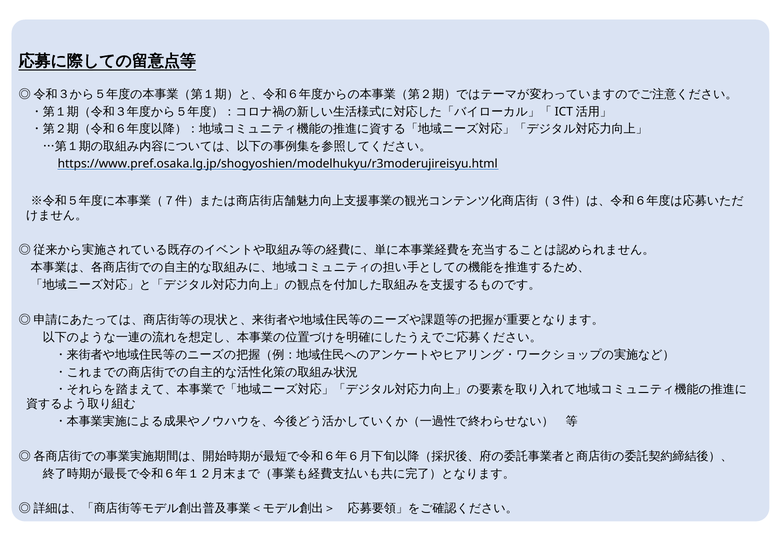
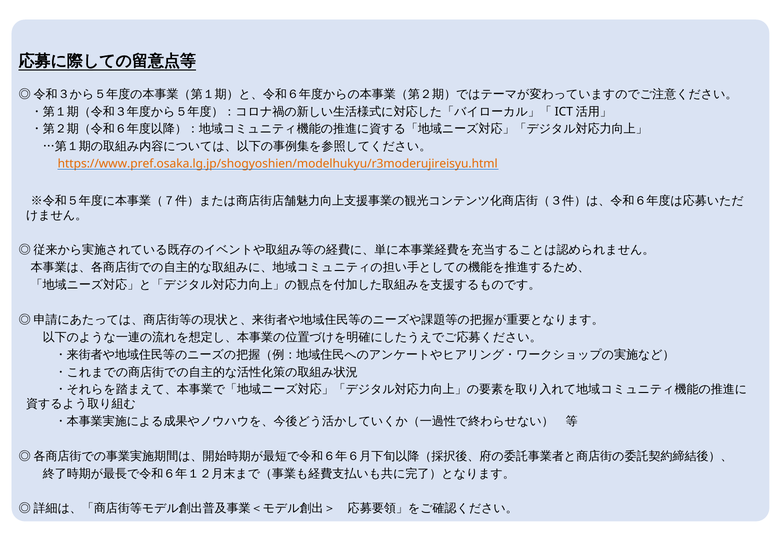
https://www.pref.osaka.lg.jp/shogyoshien/modelhukyu/r3moderujireisyu.html colour: black -> orange (278, 164)
